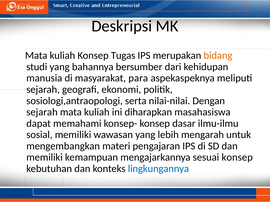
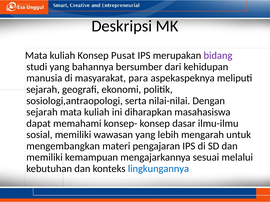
Tugas: Tugas -> Pusat (123, 56)
bidang colour: orange -> purple (218, 56)
sesuai konsep: konsep -> melalui (237, 158)
